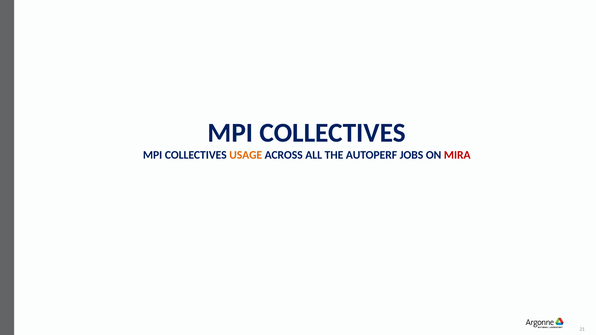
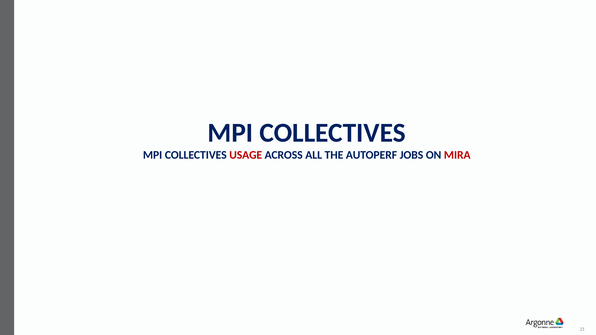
USAGE colour: orange -> red (246, 155)
